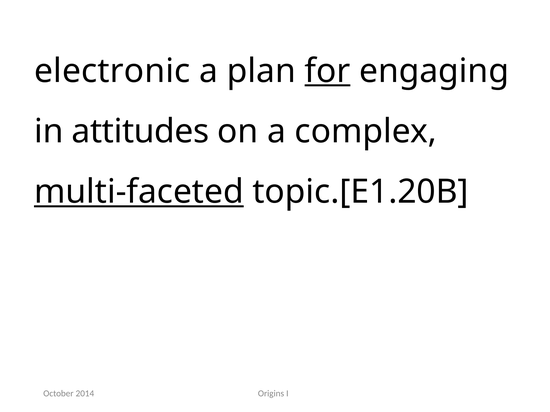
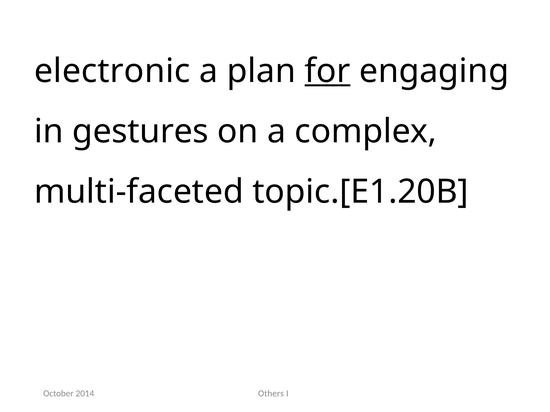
attitudes: attitudes -> gestures (140, 132)
multi-faceted underline: present -> none (139, 192)
Origins: Origins -> Others (271, 394)
